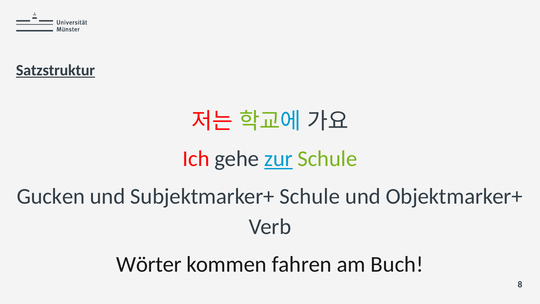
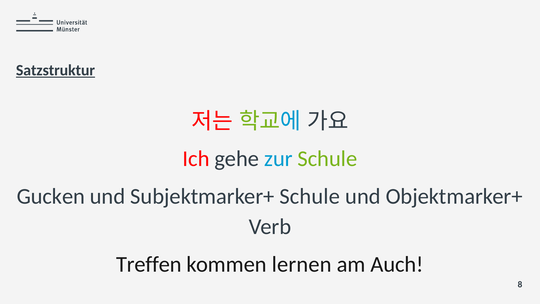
zur underline: present -> none (278, 159)
Wörter: Wörter -> Treffen (149, 264)
fahren: fahren -> lernen (302, 264)
Buch: Buch -> Auch (397, 264)
